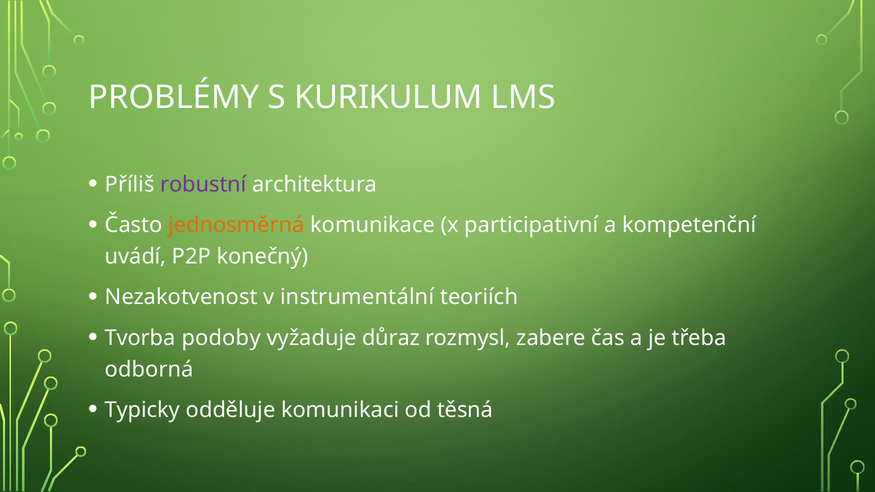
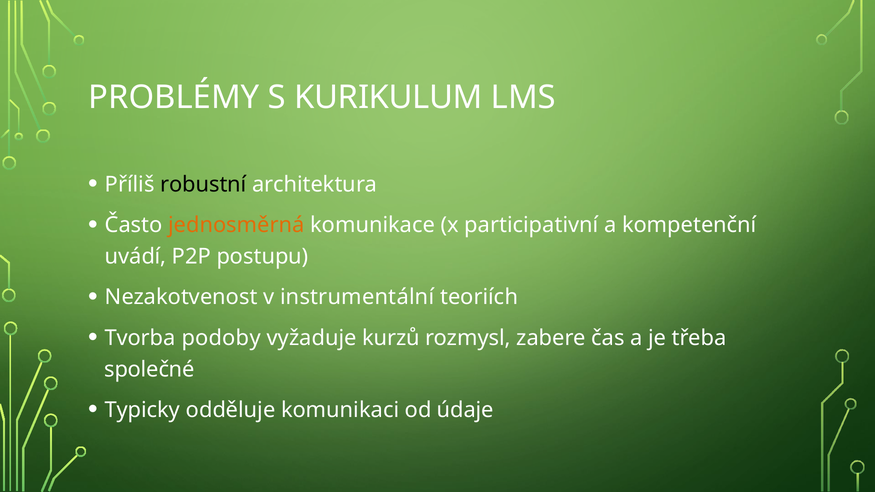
robustní colour: purple -> black (203, 185)
konečný: konečný -> postupu (263, 257)
důraz: důraz -> kurzů (391, 338)
odborná: odborná -> společné (149, 369)
těsná: těsná -> údaje (465, 410)
